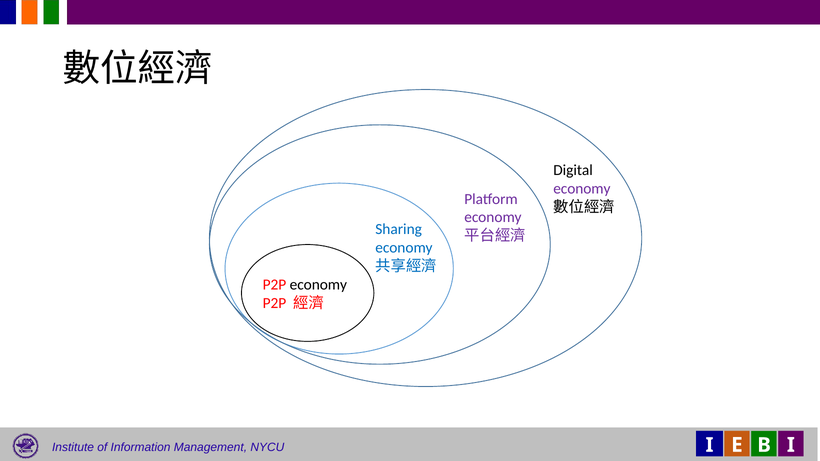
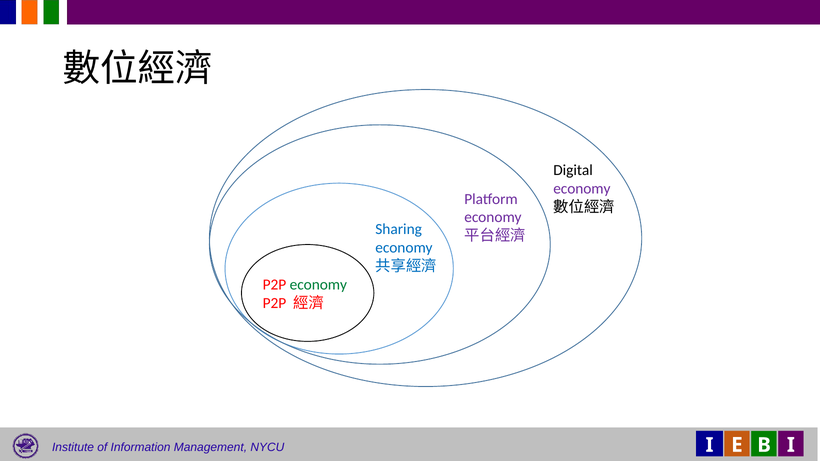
economy colour: black -> green (318, 285)
